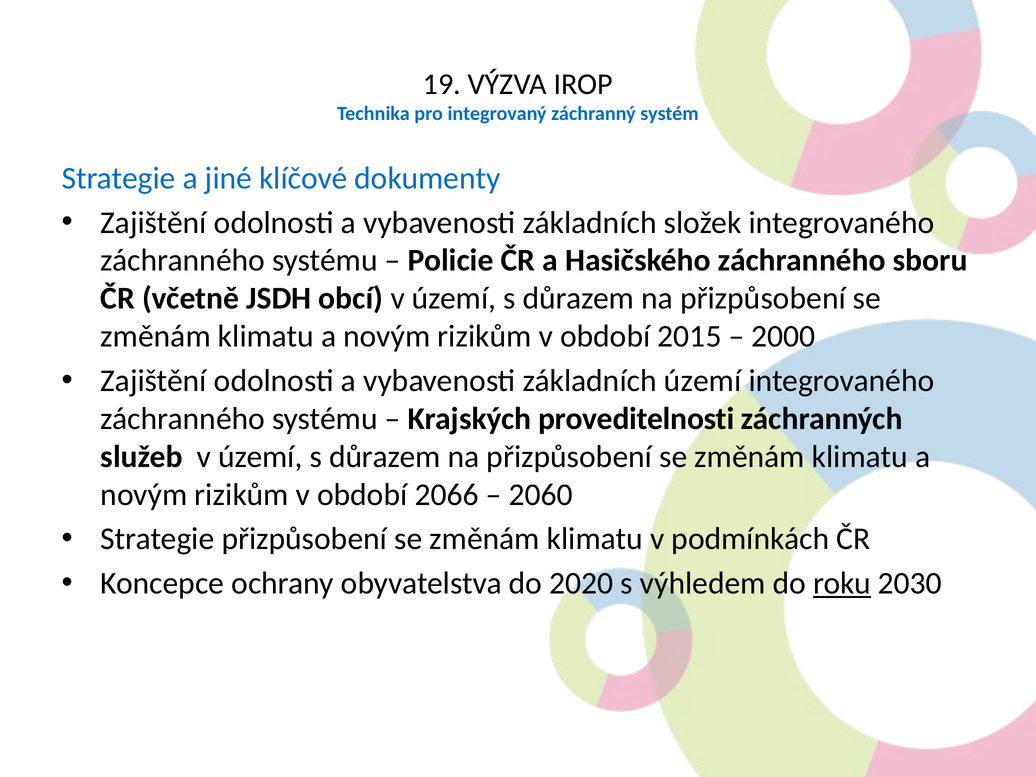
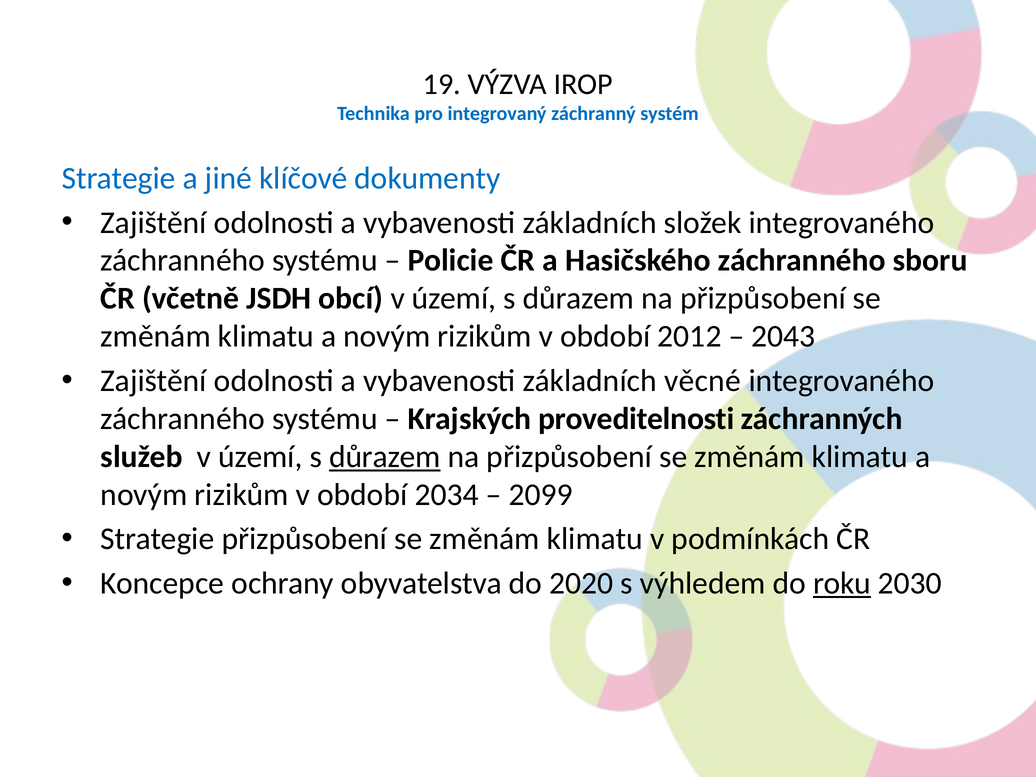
2015: 2015 -> 2012 (689, 336)
2000: 2000 -> 2043 (783, 336)
základních území: území -> věcné (703, 381)
důrazem underline: none -> present (385, 457)
2066: 2066 -> 2034 (447, 495)
2060: 2060 -> 2099 (541, 495)
